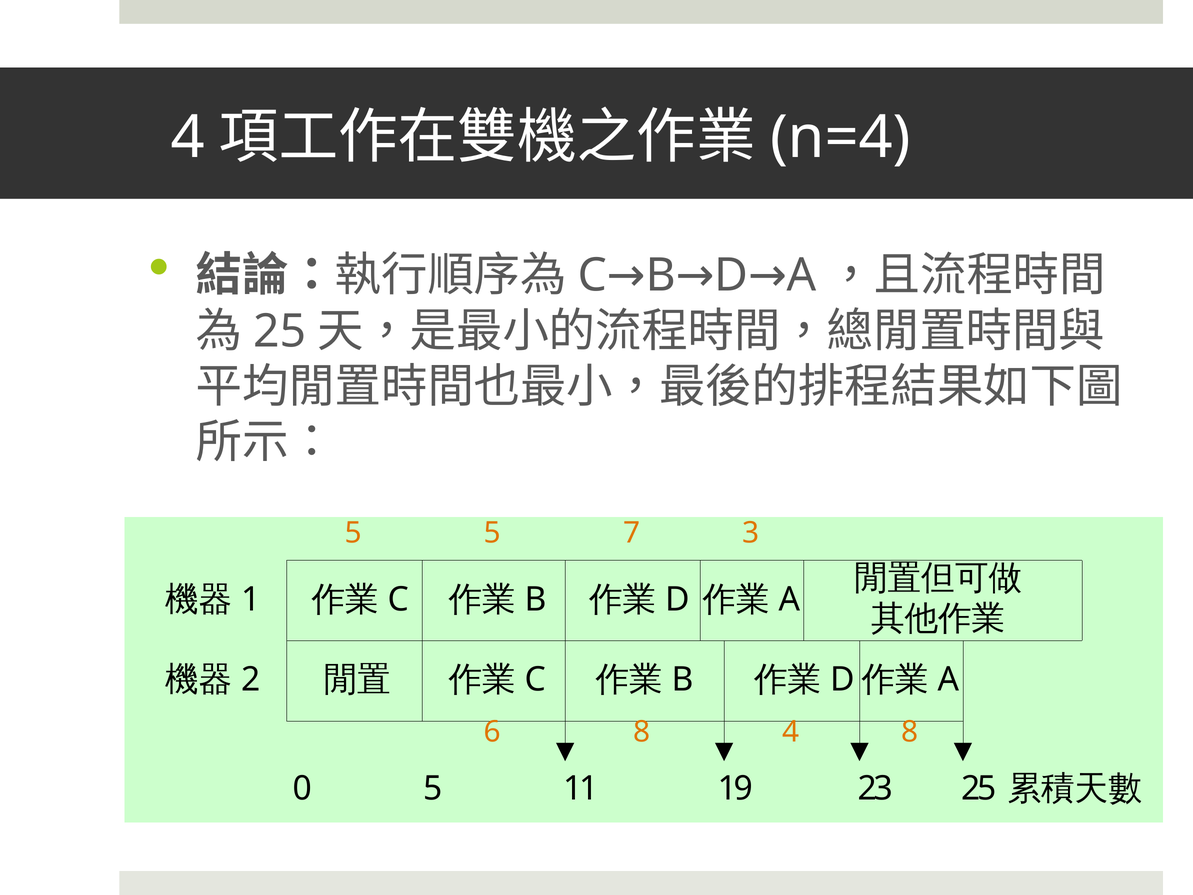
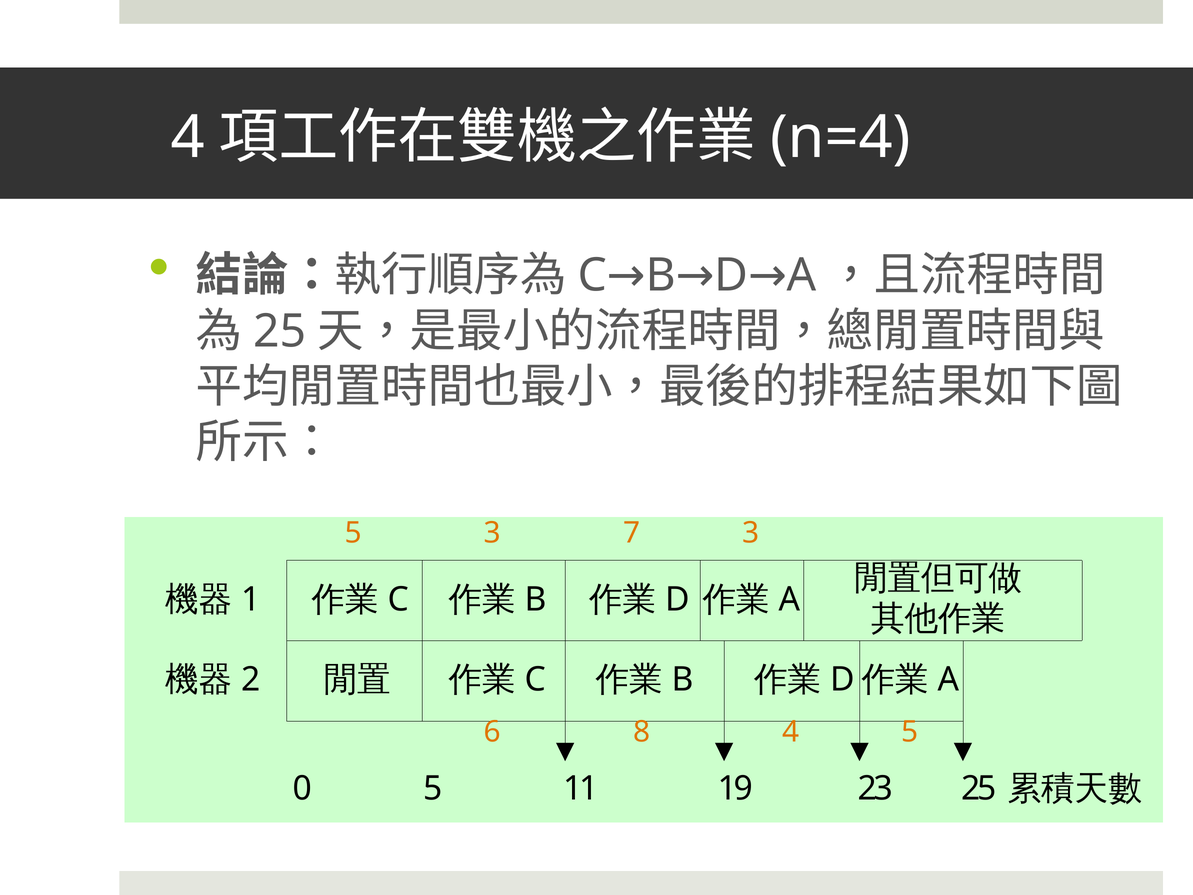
5 5: 5 -> 3 (492, 533)
4 8: 8 -> 5 (910, 732)
